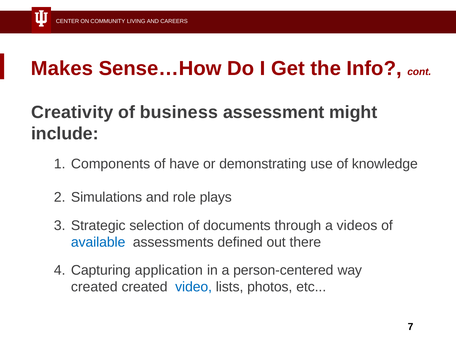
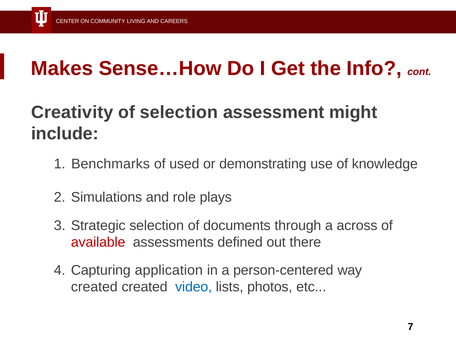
of business: business -> selection (179, 112)
Components: Components -> Benchmarks (111, 164)
have: have -> used (184, 164)
videos: videos -> across (357, 225)
available colour: blue -> red (98, 242)
